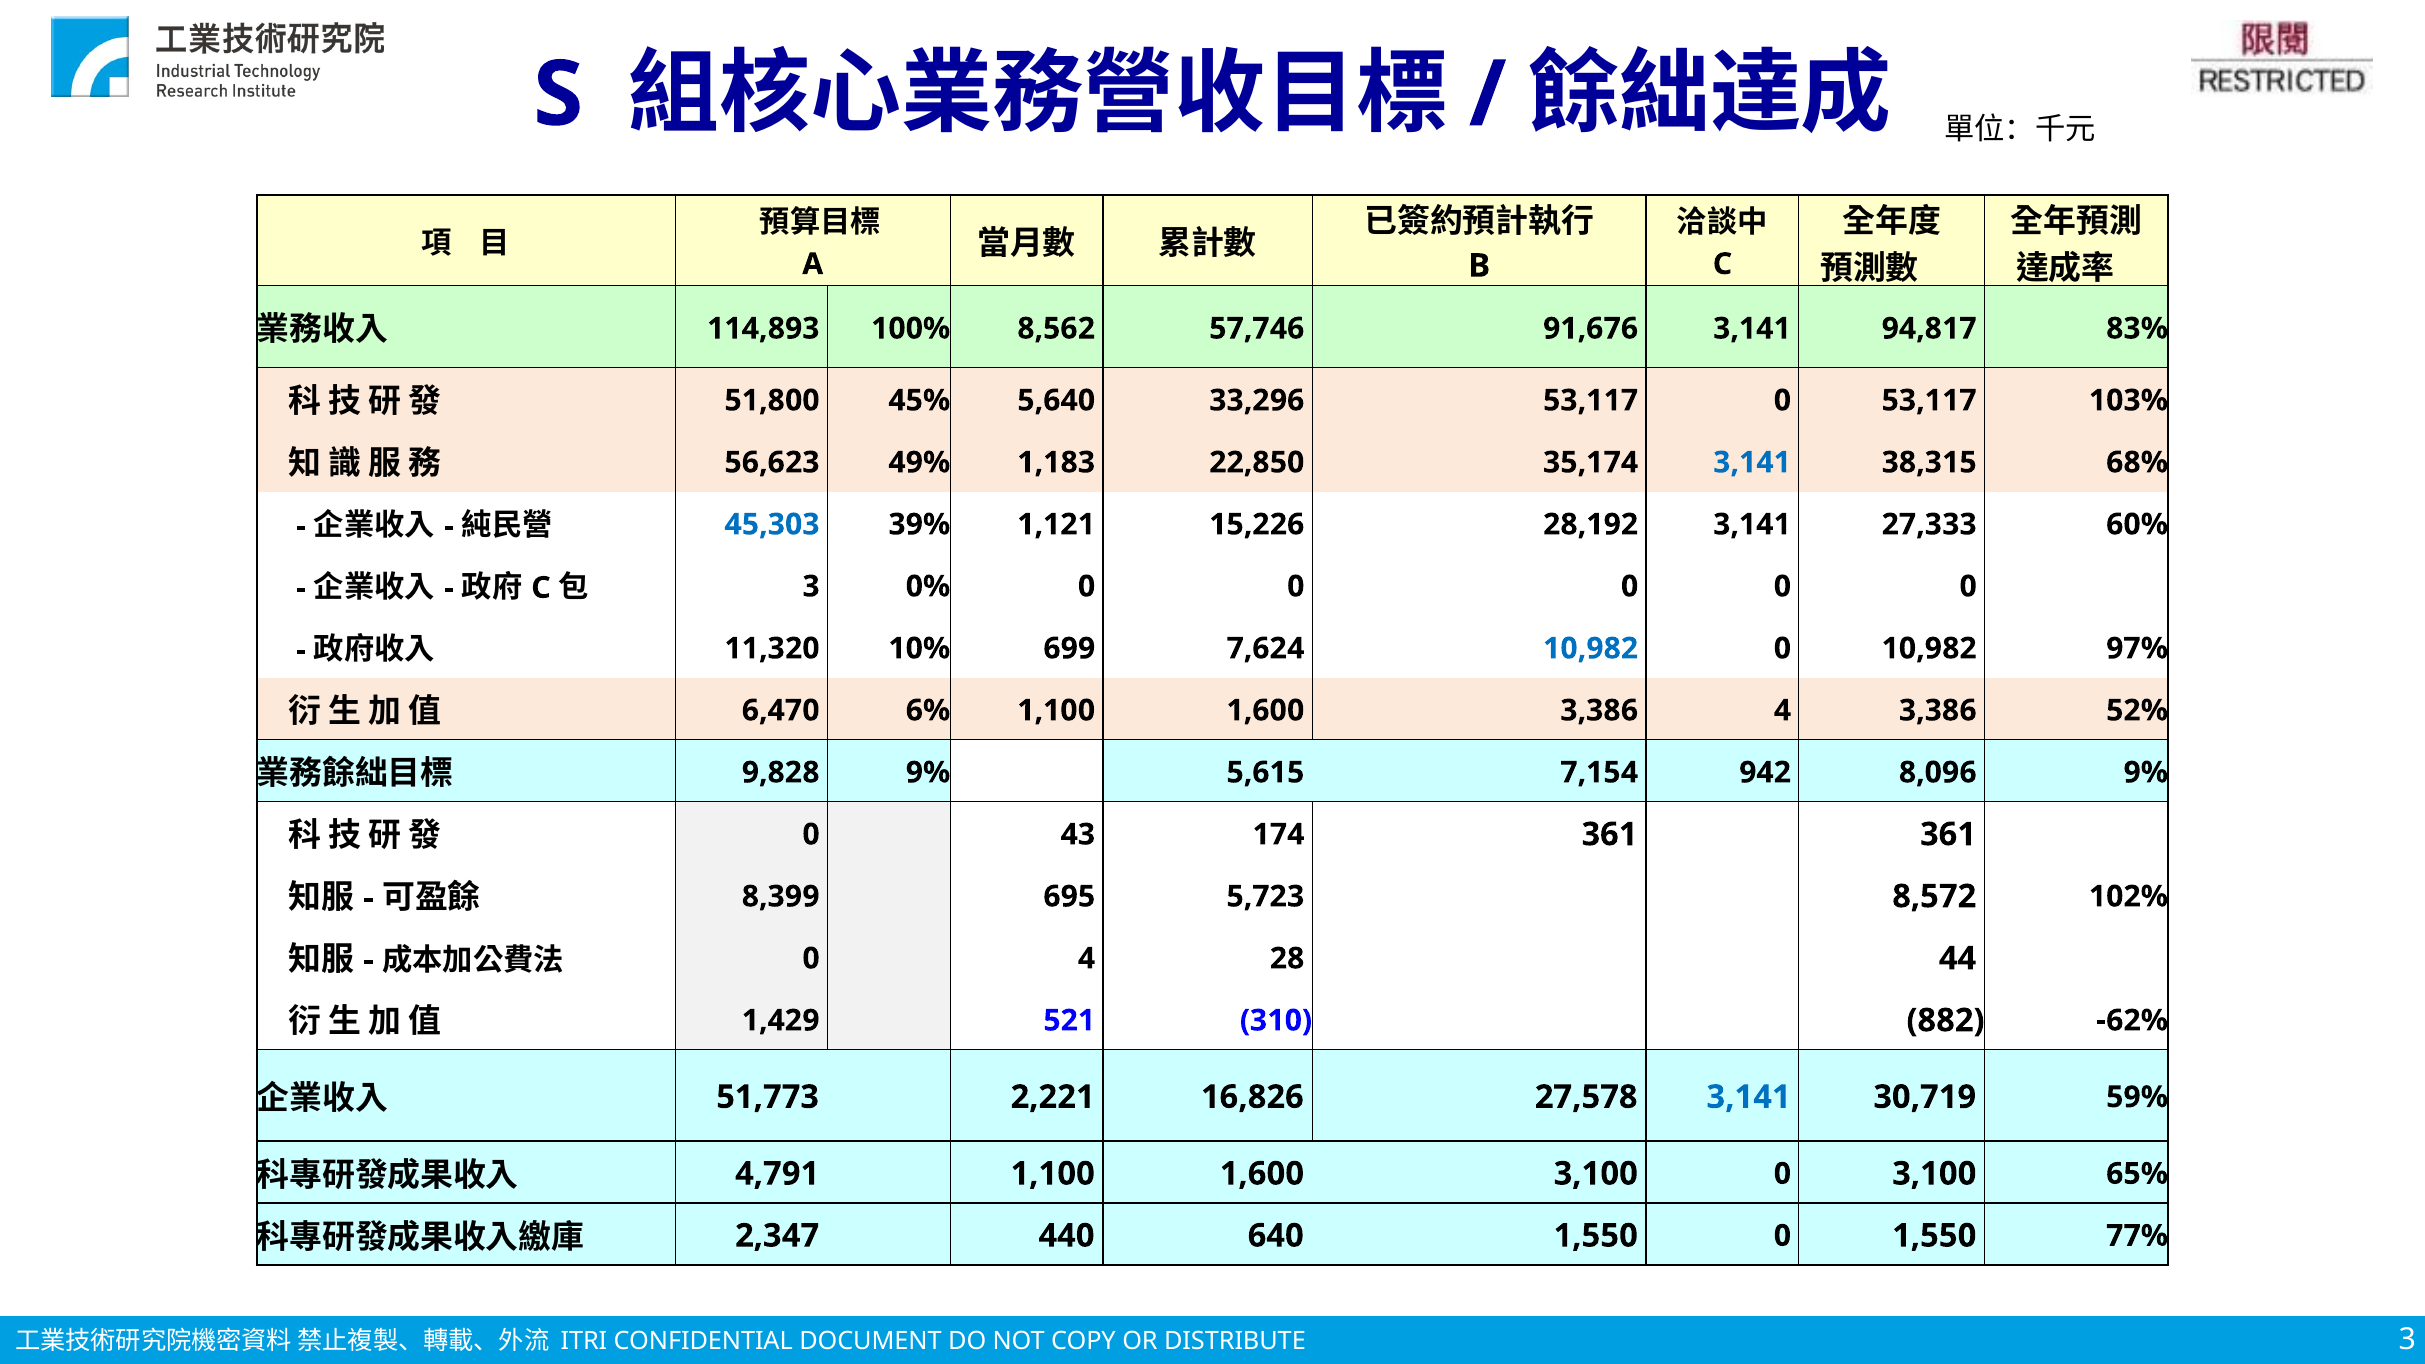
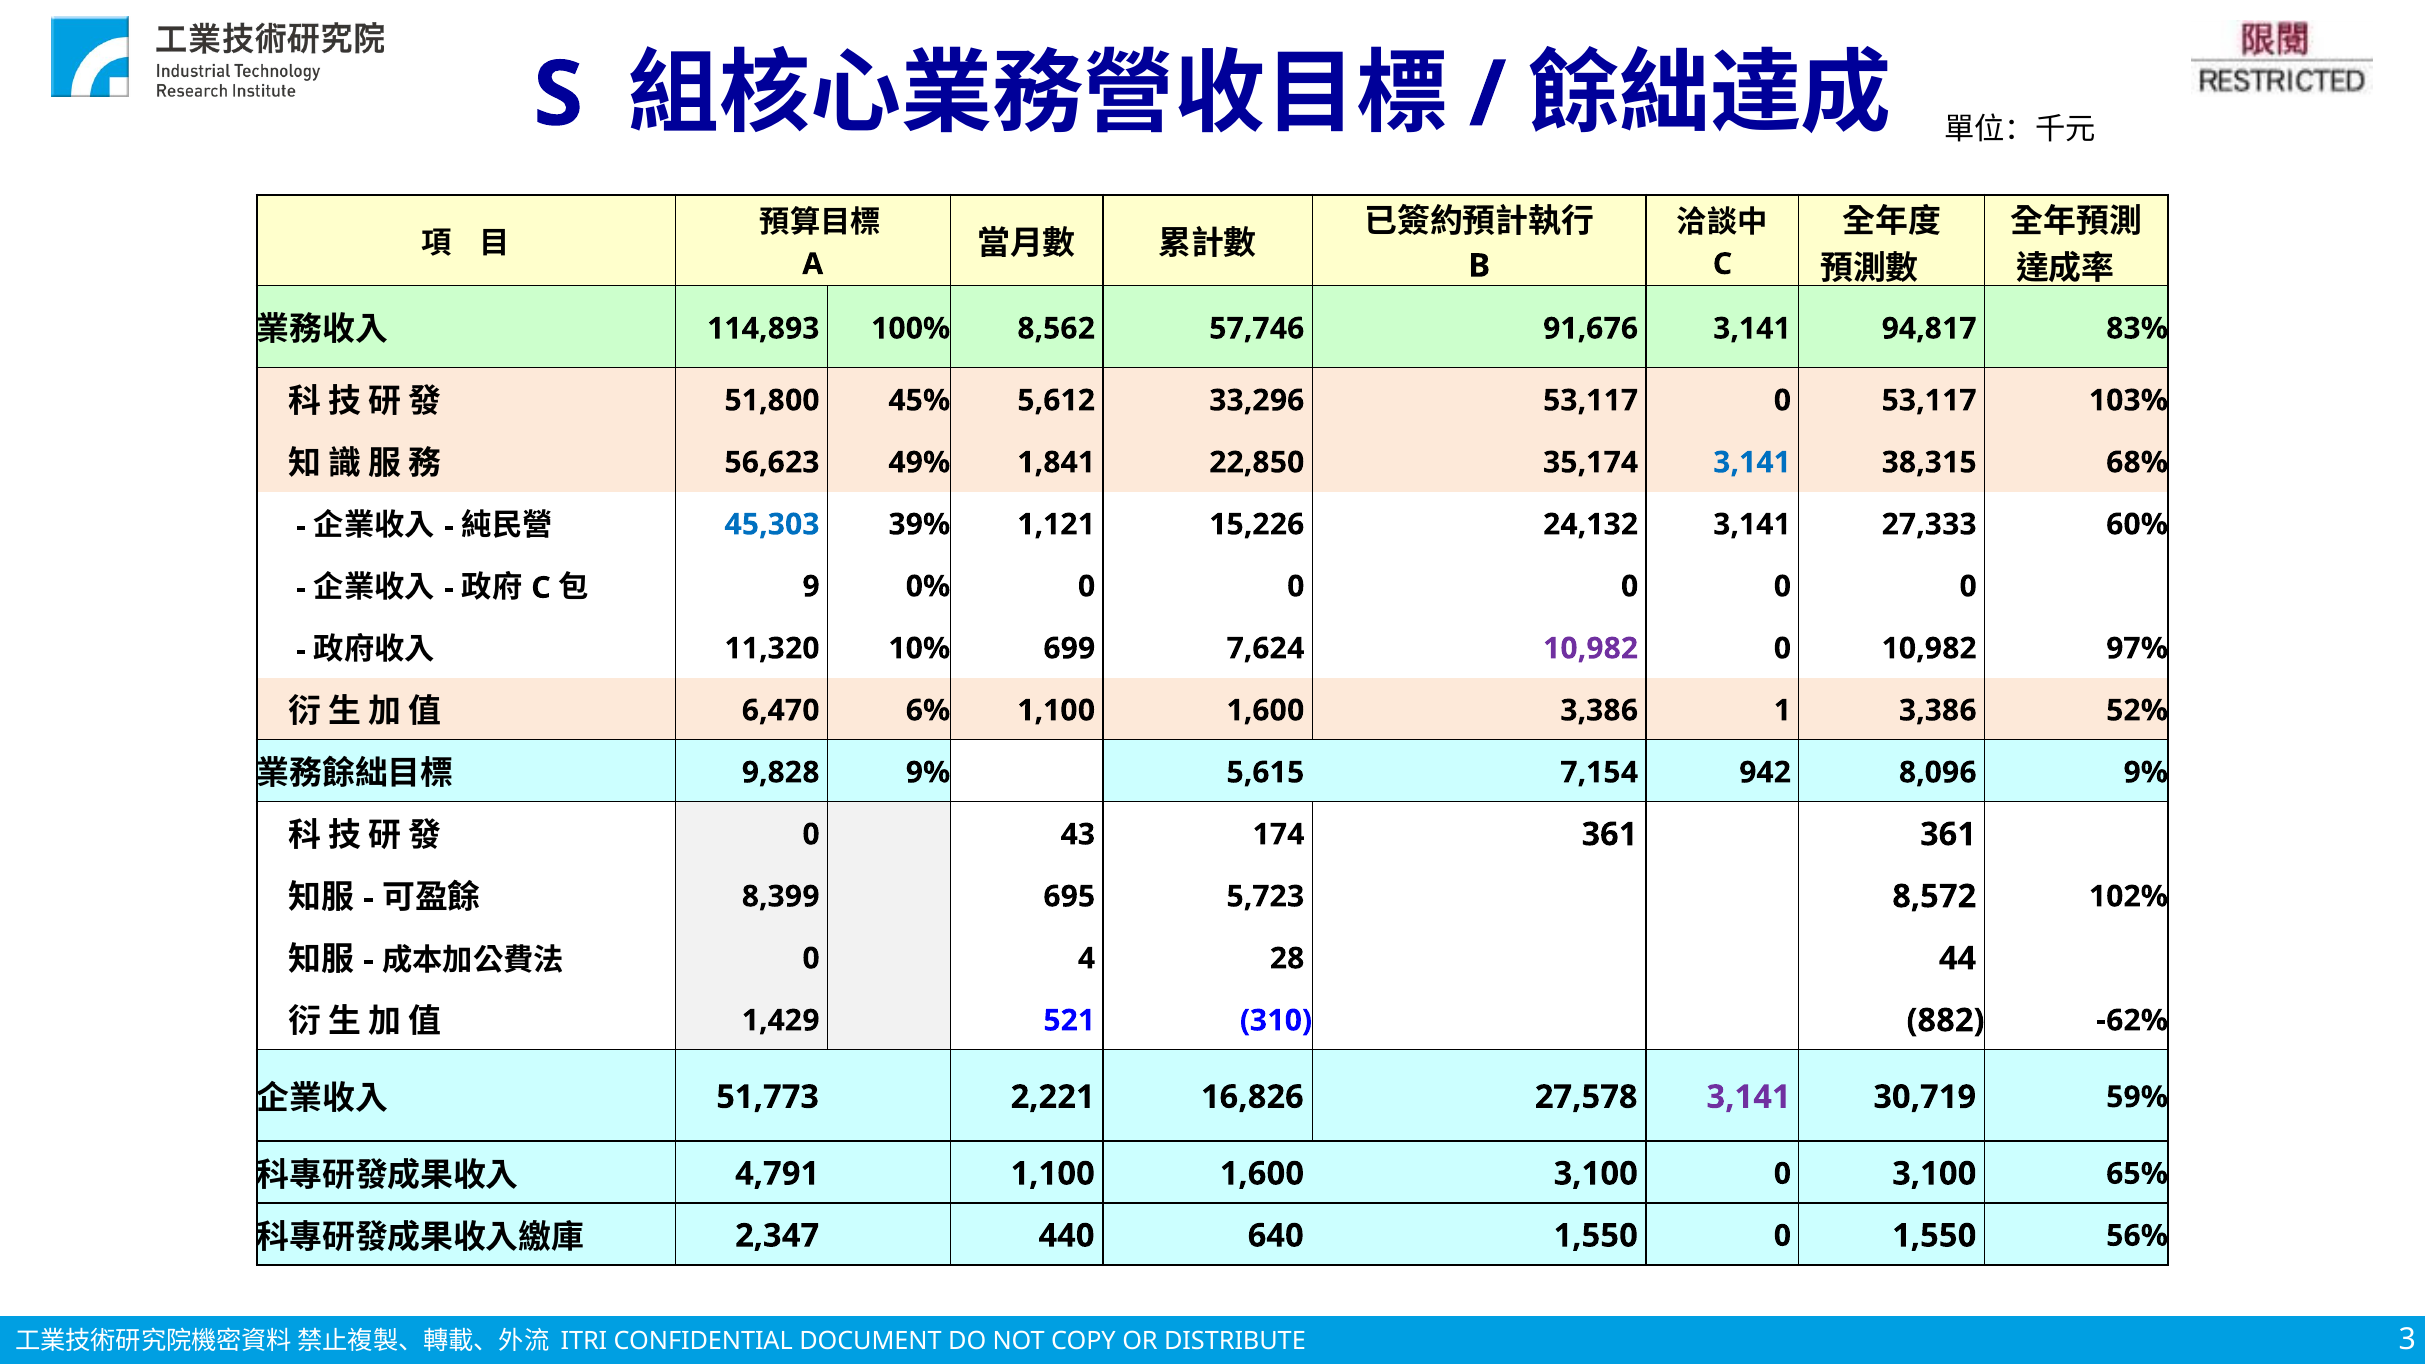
5,640: 5,640 -> 5,612 (1056, 400)
1,183: 1,183 -> 1,841 (1056, 462)
28,192: 28,192 -> 24,132 (1591, 524)
3: 3 -> 9 (811, 586)
10,982 colour: blue -> purple (1591, 648)
3,386 4: 4 -> 1 (1782, 710)
3,141 colour: blue -> purple (1749, 1097)
77%: 77% -> 56% (2137, 1236)
